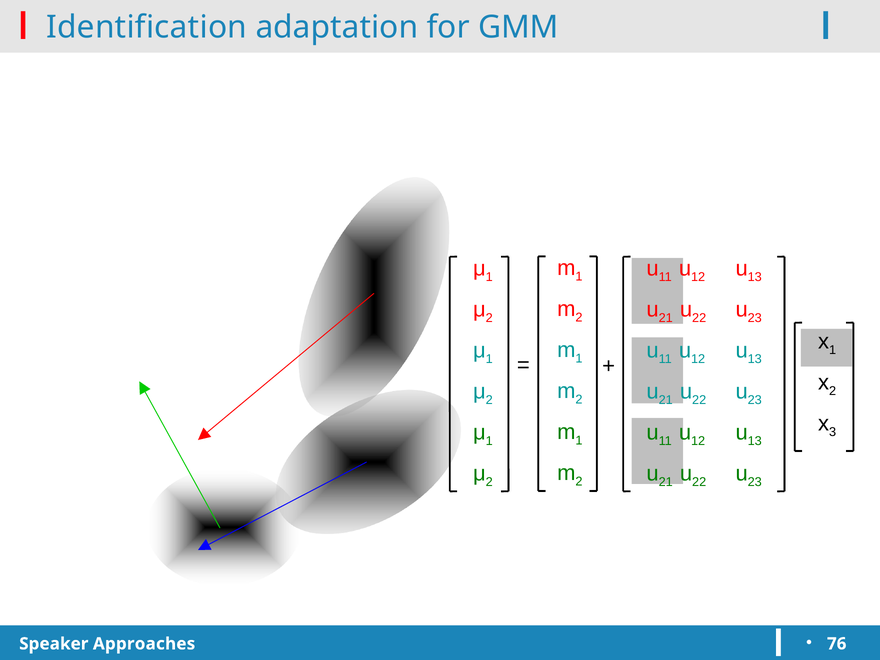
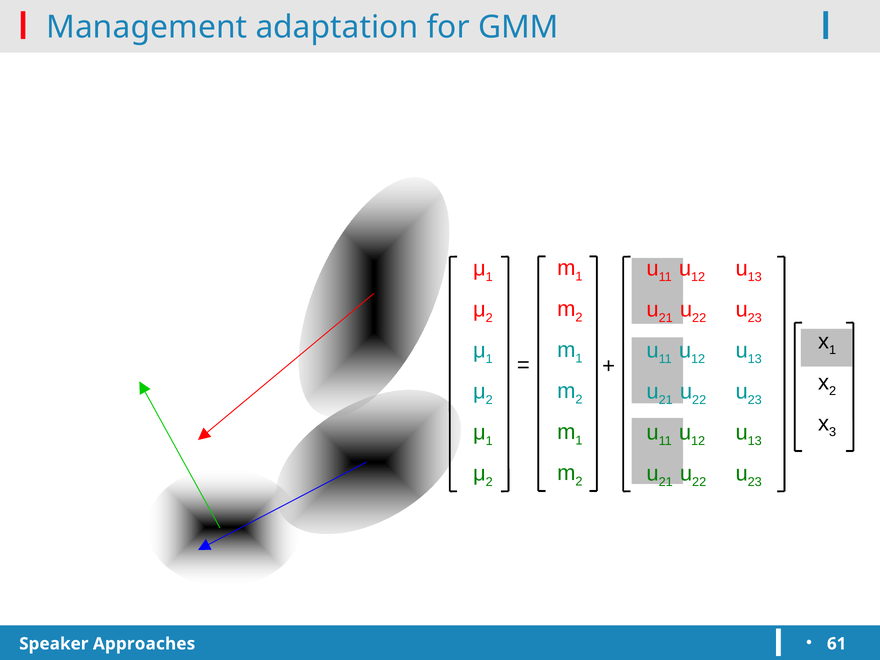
Identification: Identification -> Management (147, 27)
76: 76 -> 61 (837, 644)
